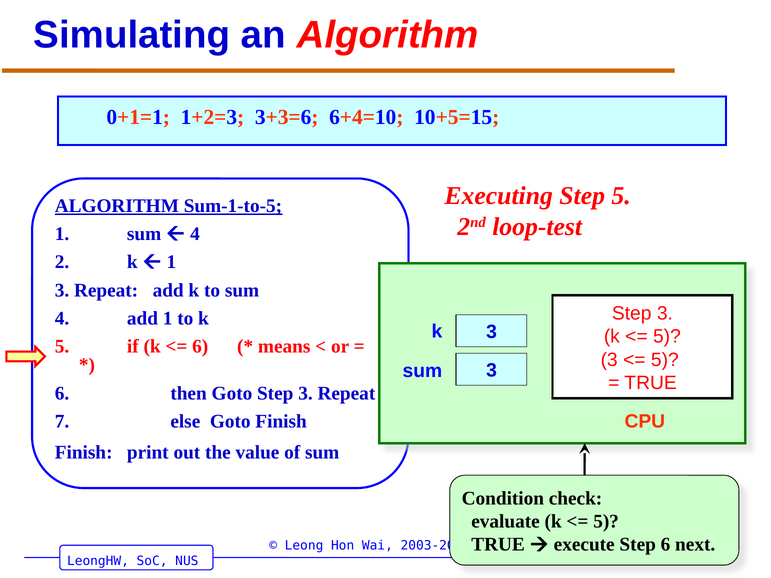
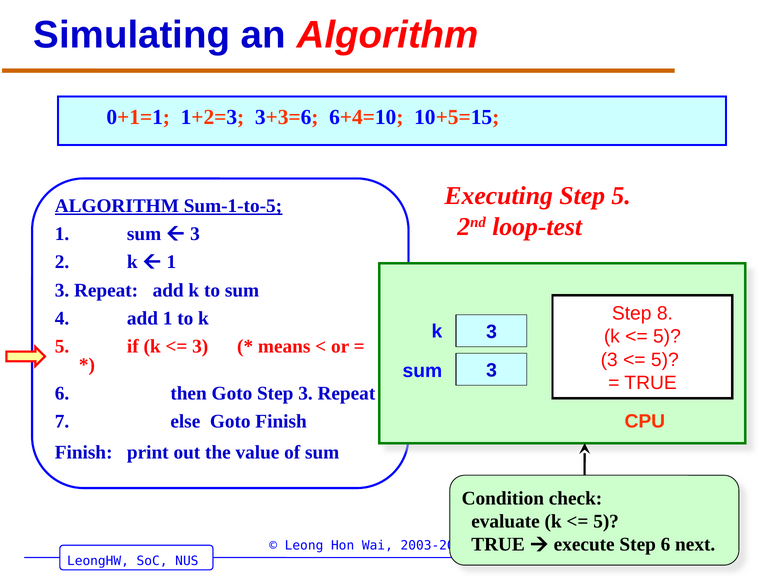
4: 4 -> 3 (195, 234)
3: 3 -> 8 (665, 314)
6: 6 -> 3 (200, 347)
